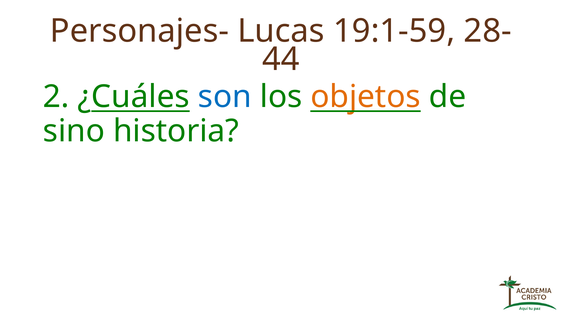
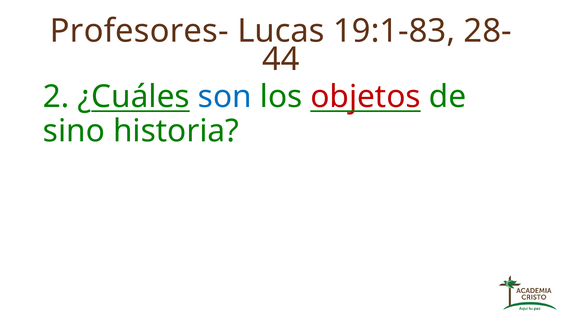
Personajes-: Personajes- -> Profesores- (139, 31)
19:1-59: 19:1-59 -> 19:1-83 (394, 31)
objetos colour: orange -> red (366, 97)
